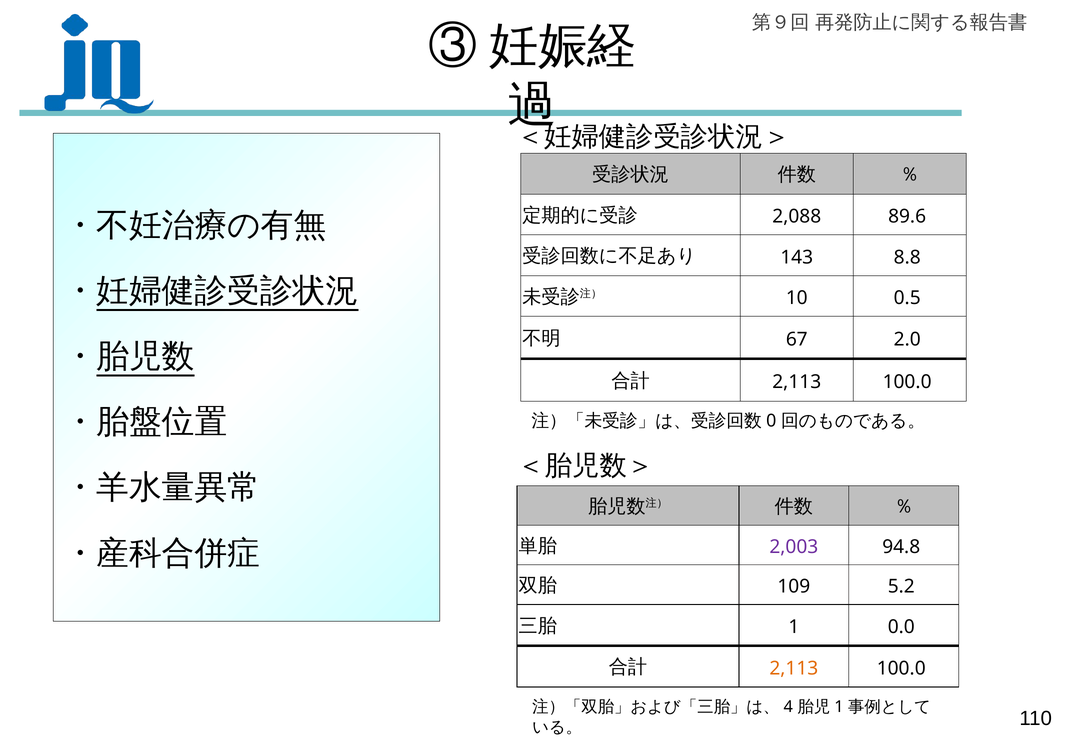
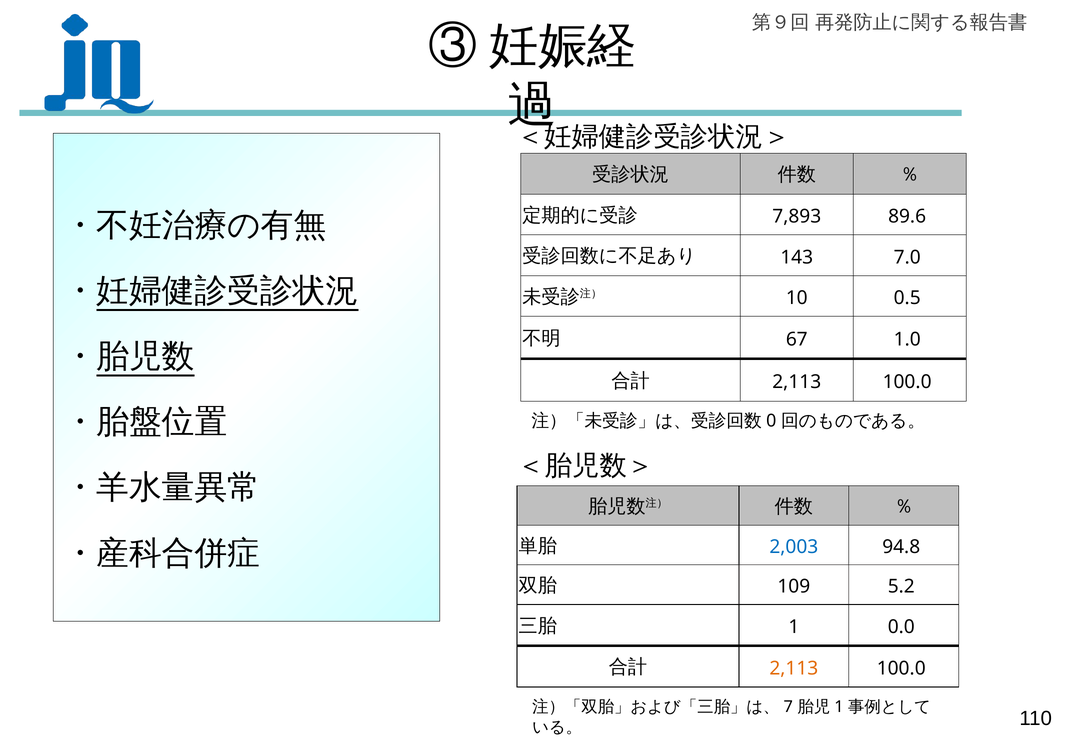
2,088: 2,088 -> 7,893 (797, 216)
8.8: 8.8 -> 7.0 (907, 257)
2.0: 2.0 -> 1.0 (907, 339)
2,003 colour: purple -> blue (794, 547)
4: 4 -> 7 (788, 706)
